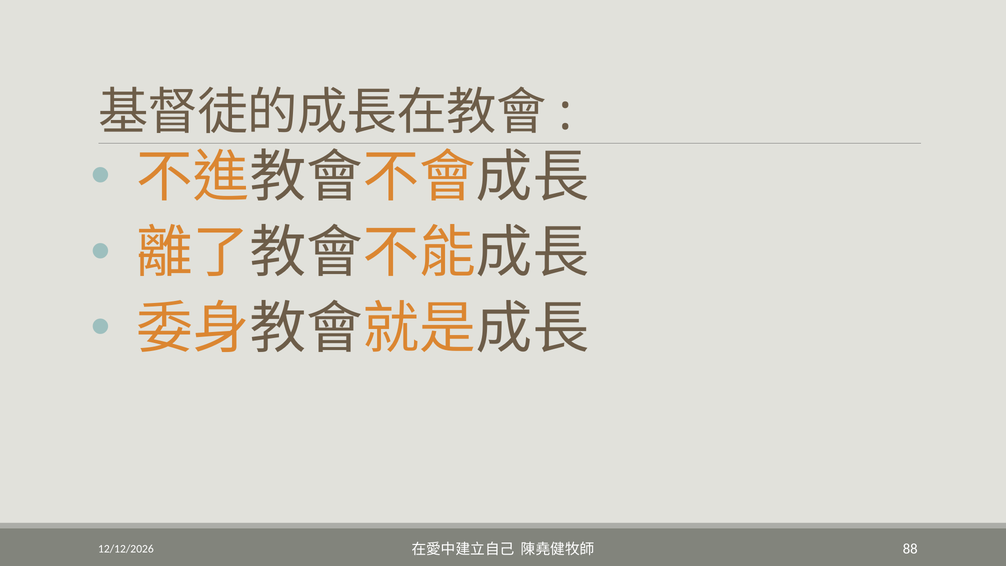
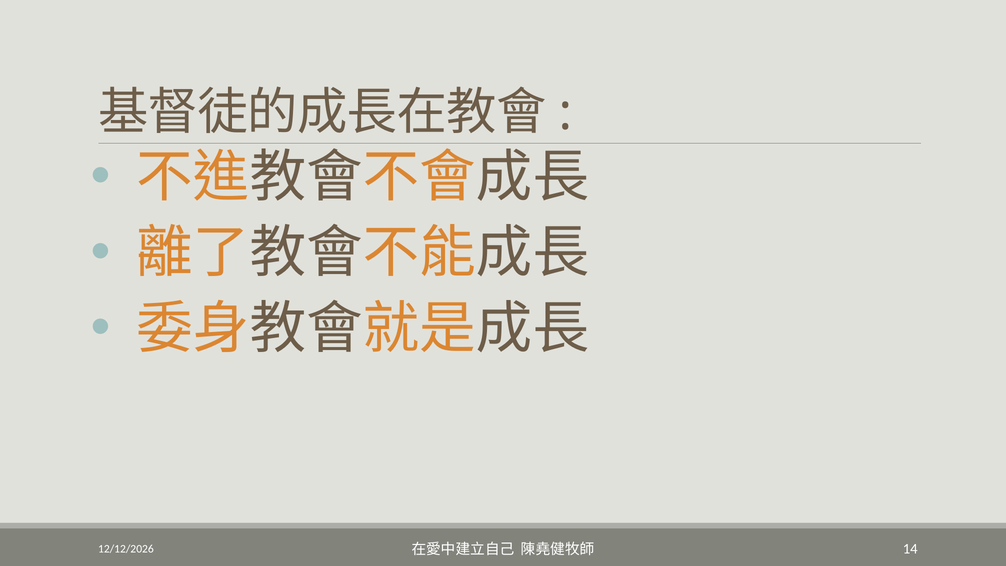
88: 88 -> 14 (910, 549)
